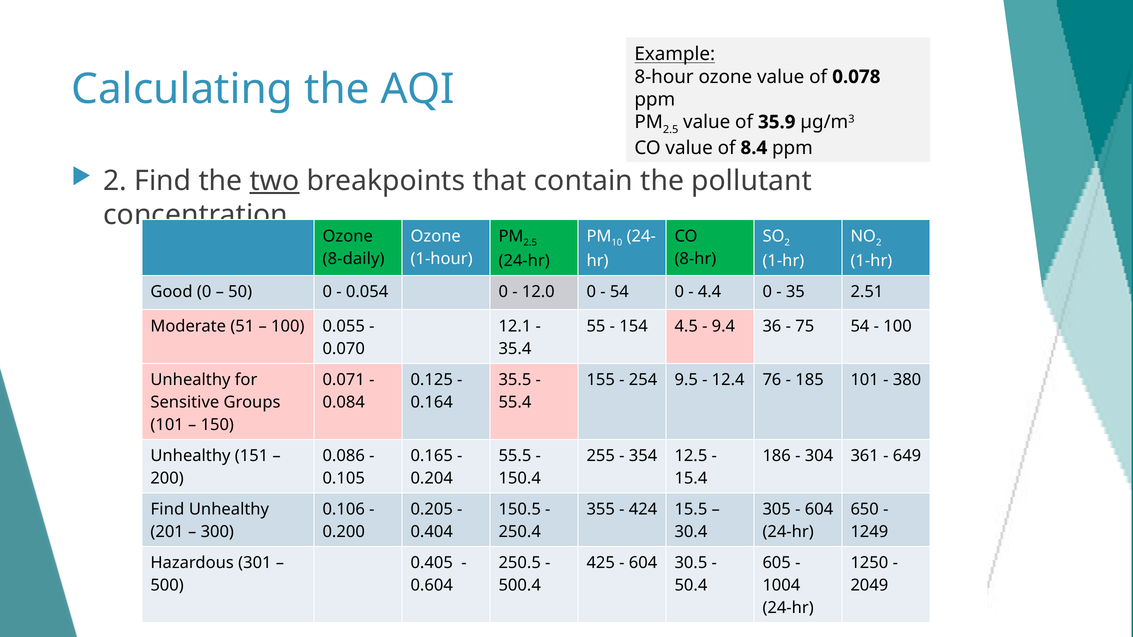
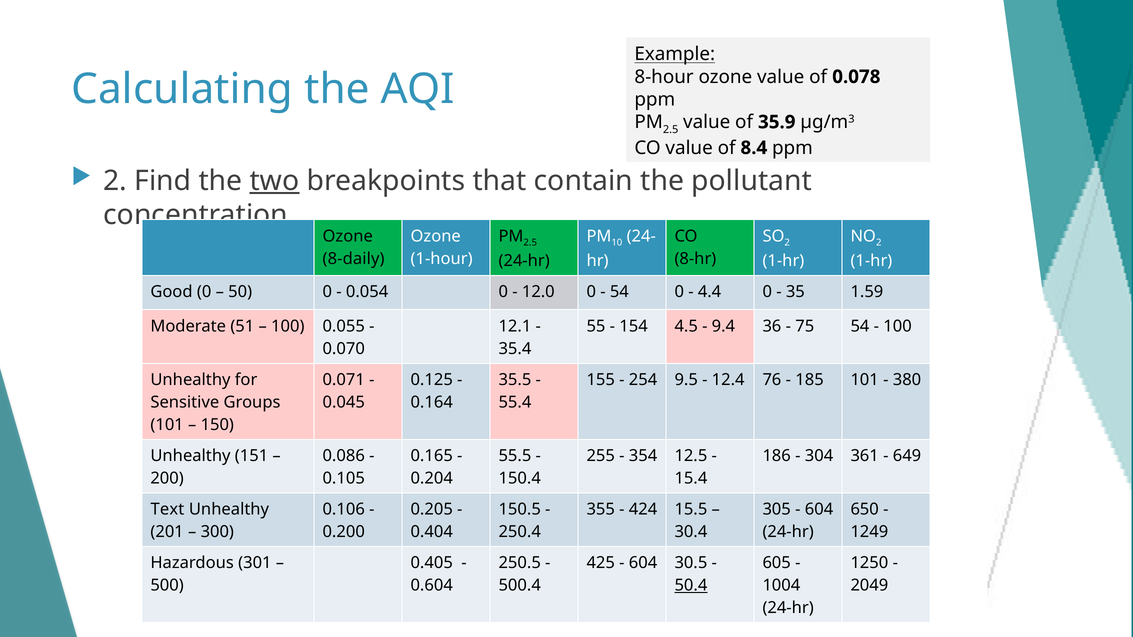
2.51: 2.51 -> 1.59 (867, 292)
0.084: 0.084 -> 0.045 (344, 402)
Find: Find -> Text (167, 510)
50.4 underline: none -> present (691, 586)
